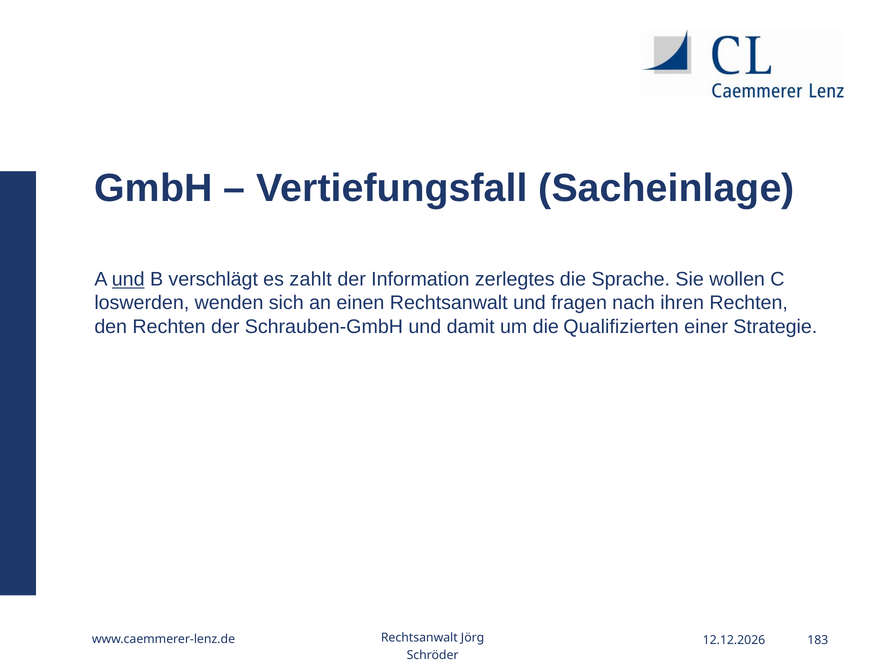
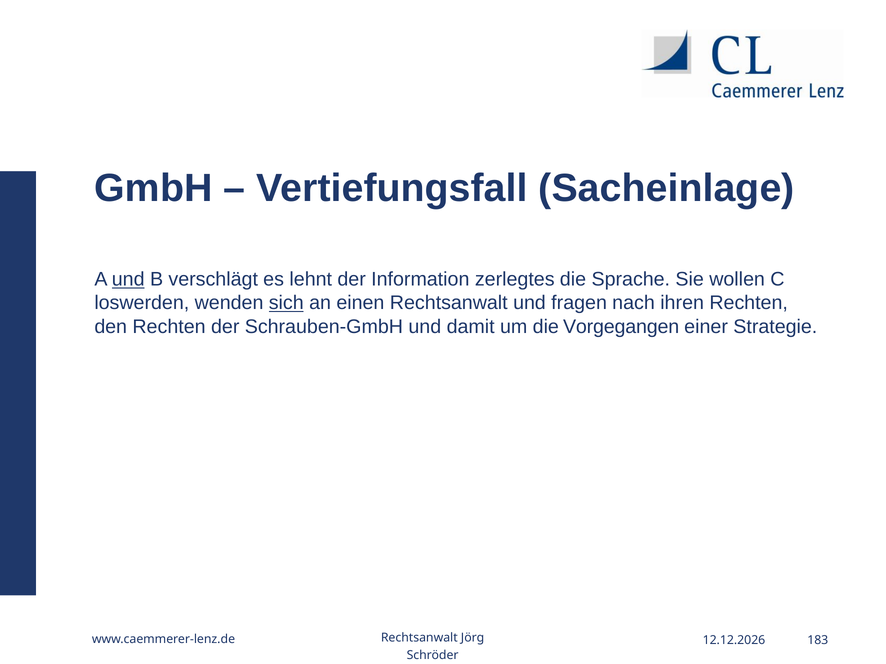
zahlt: zahlt -> lehnt (311, 280)
sich underline: none -> present (286, 303)
Qualifizierten: Qualifizierten -> Vorgegangen (621, 327)
